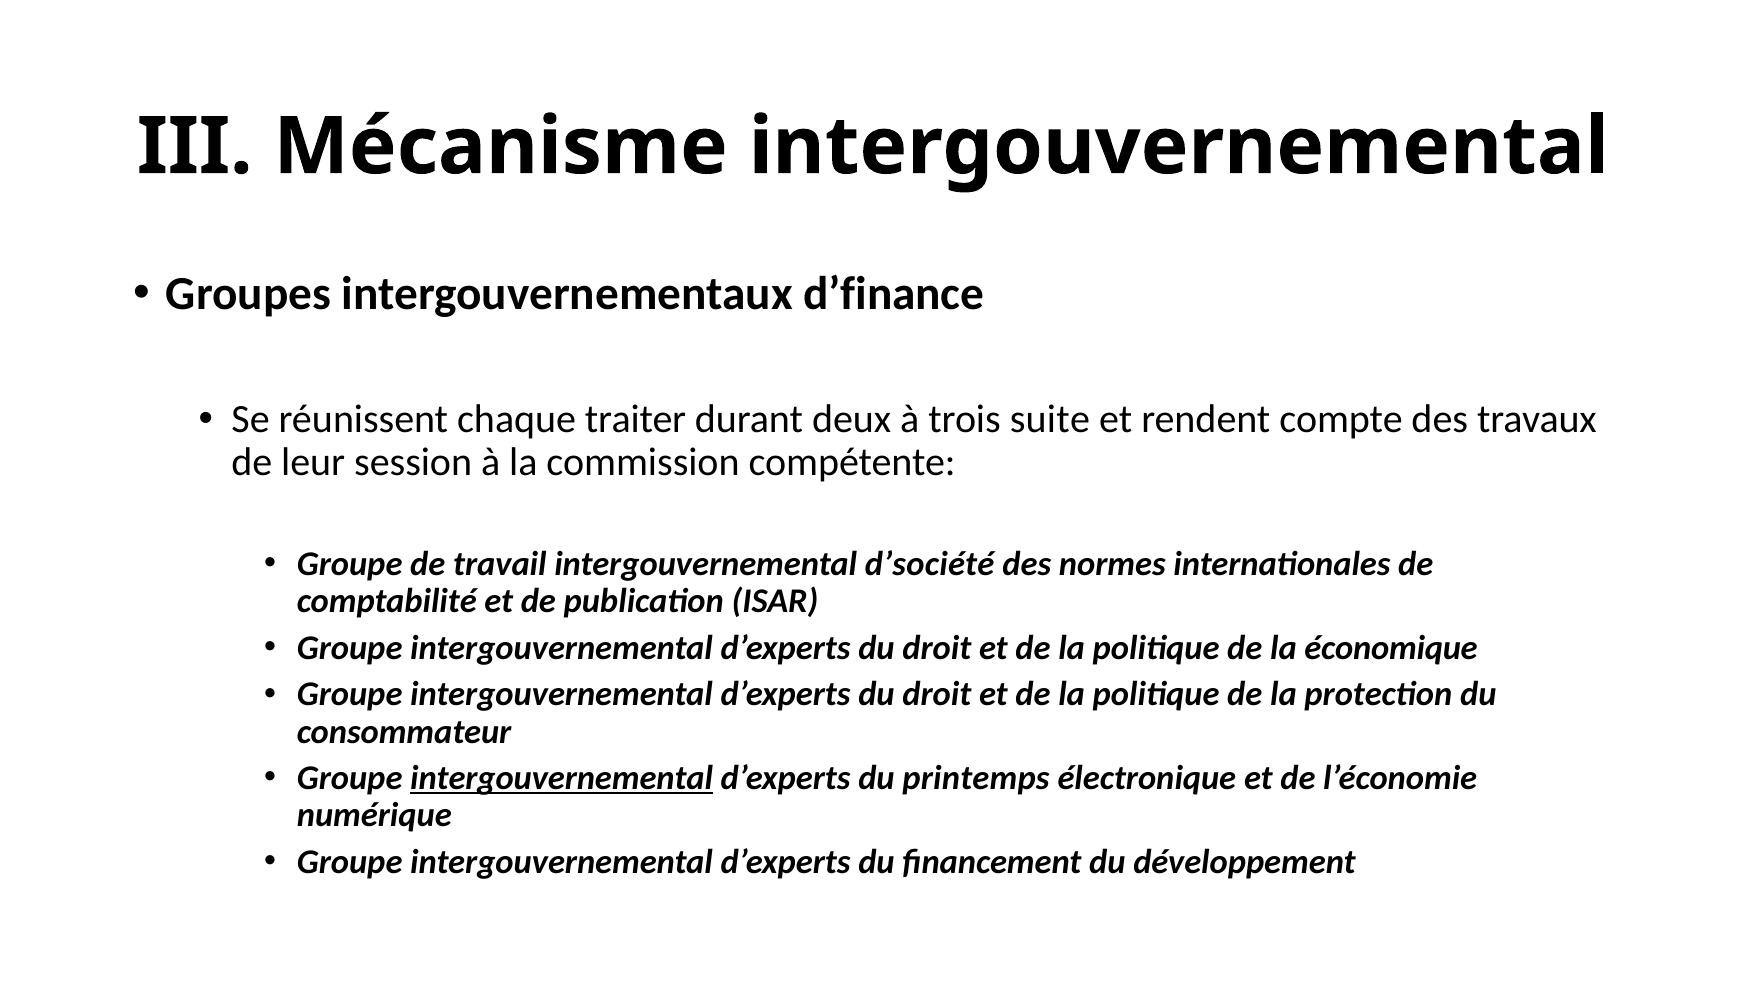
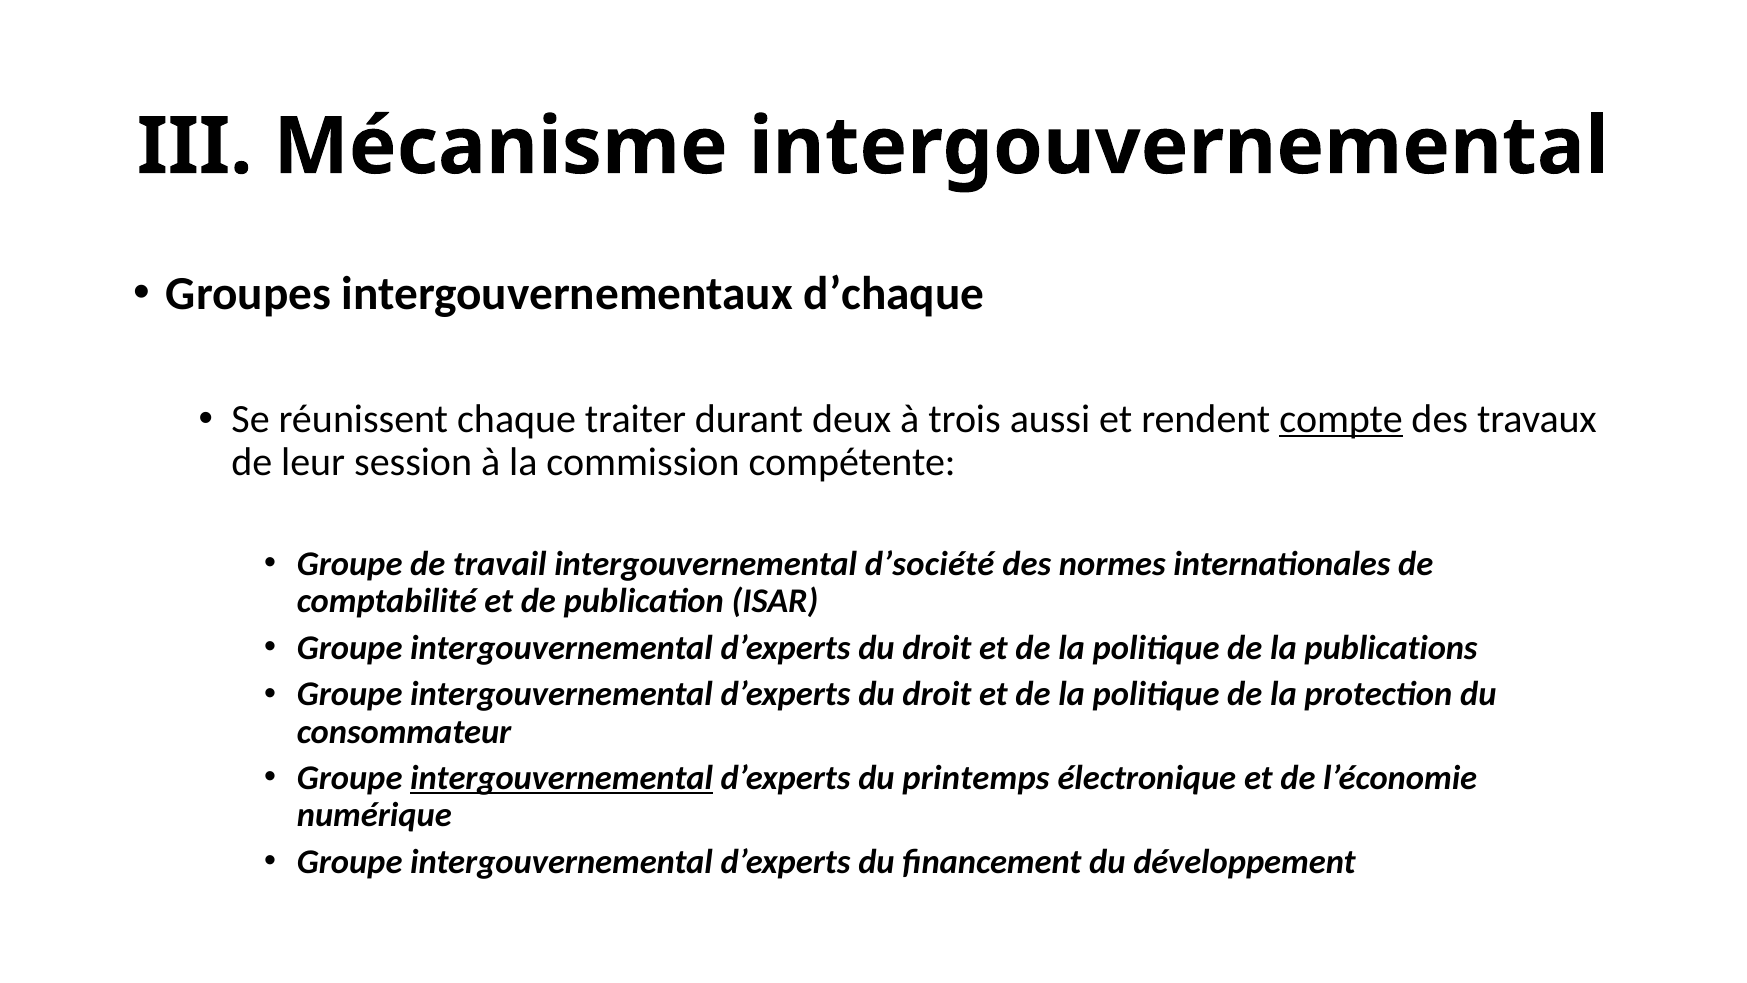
d’finance: d’finance -> d’chaque (894, 293)
suite: suite -> aussi (1050, 419)
compte underline: none -> present (1341, 419)
économique: économique -> publications (1391, 648)
